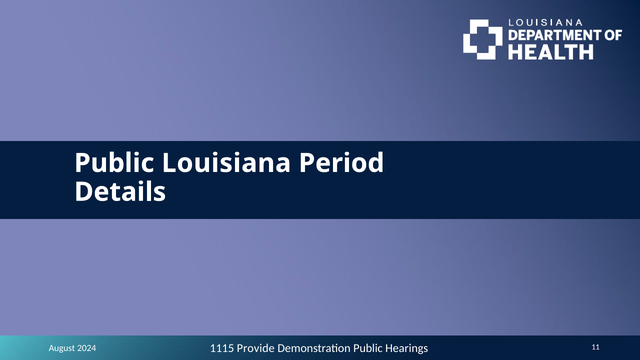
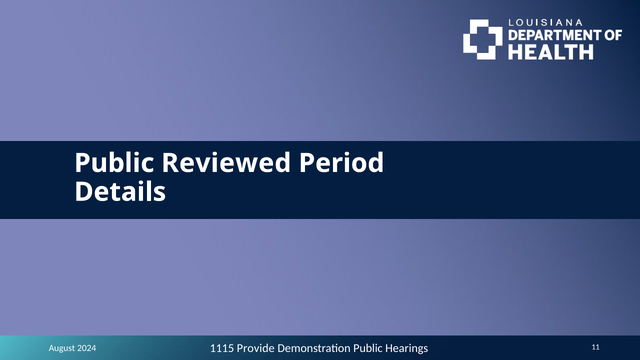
Louisiana: Louisiana -> Reviewed (226, 163)
